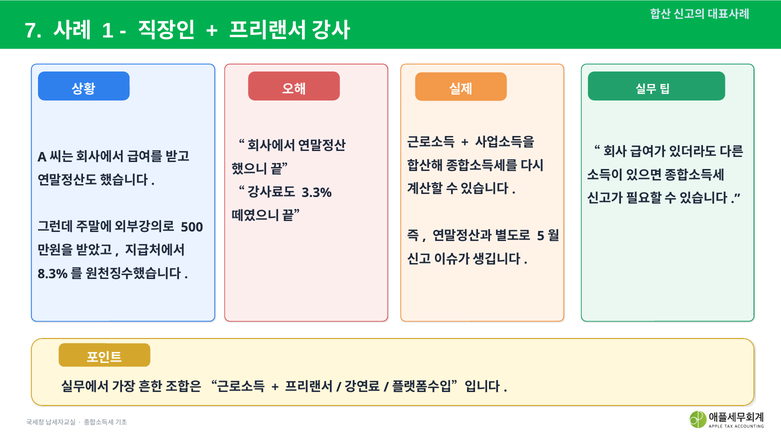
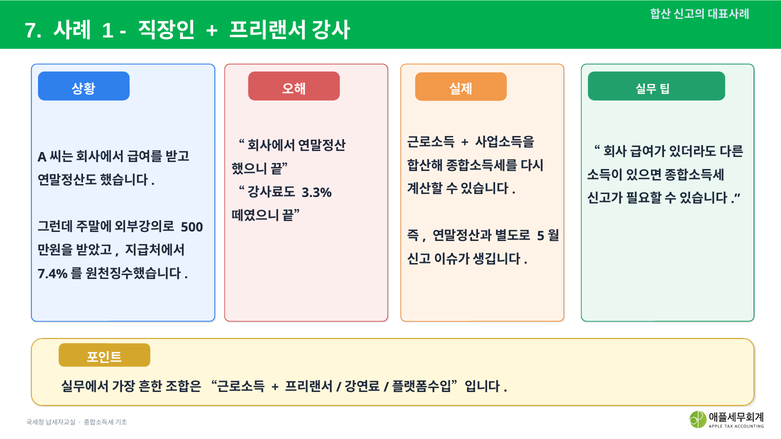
8.3%: 8.3% -> 7.4% (53, 274)
